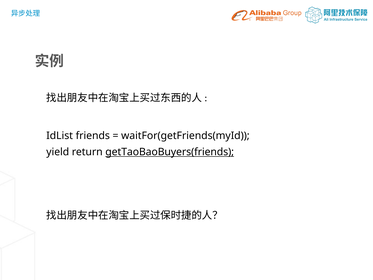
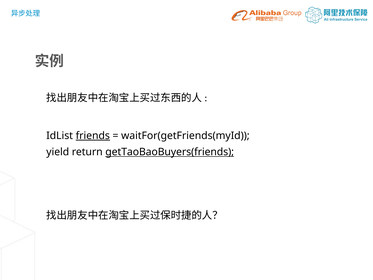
friends underline: none -> present (93, 136)
